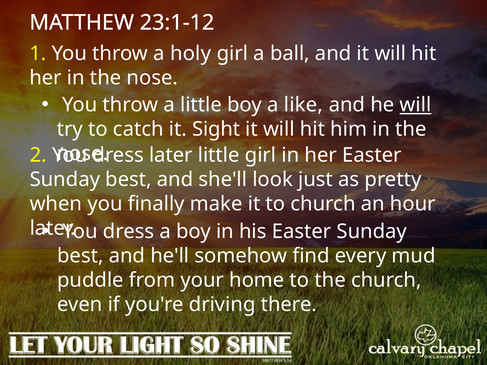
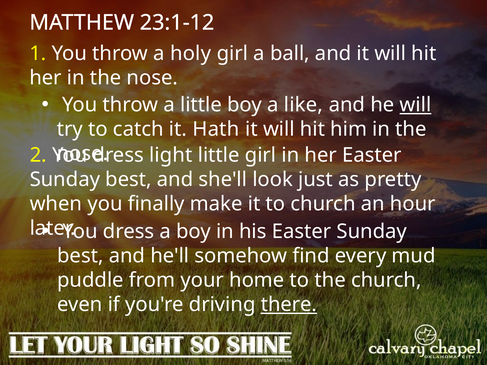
Sight: Sight -> Hath (216, 129)
dress later: later -> light (171, 155)
there underline: none -> present (289, 305)
